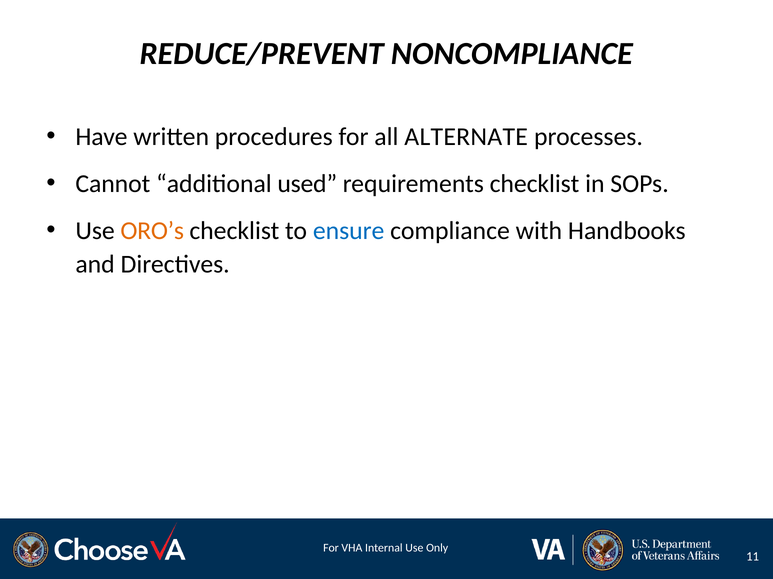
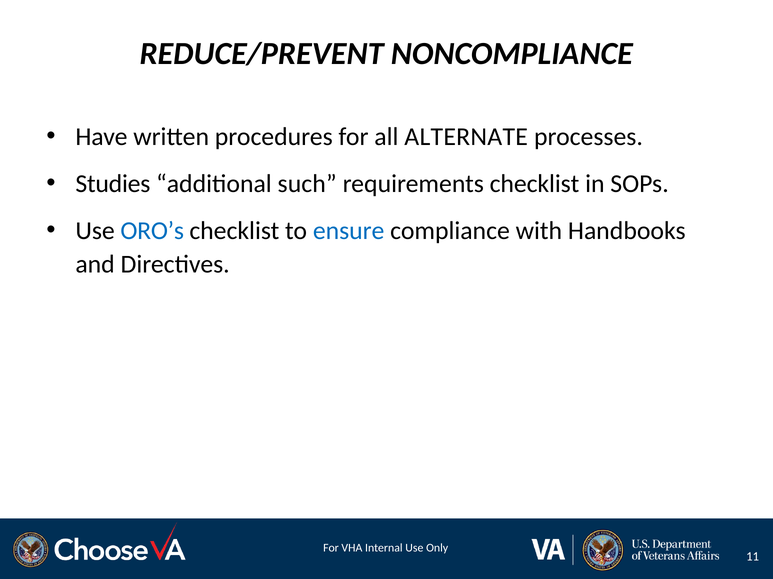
Cannot: Cannot -> Studies (113, 184)
used: used -> such (307, 184)
ORO’s colour: orange -> blue (152, 231)
